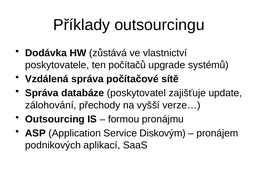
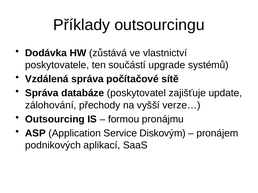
počítačů: počítačů -> součástí (127, 65)
